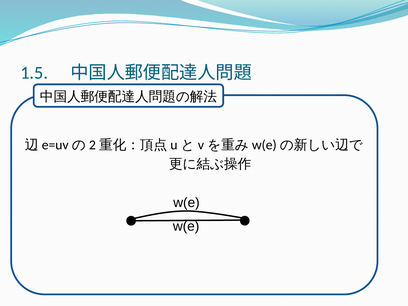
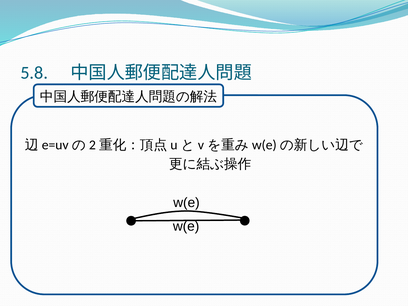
1.5: 1.5 -> 5.8 (34, 73)
